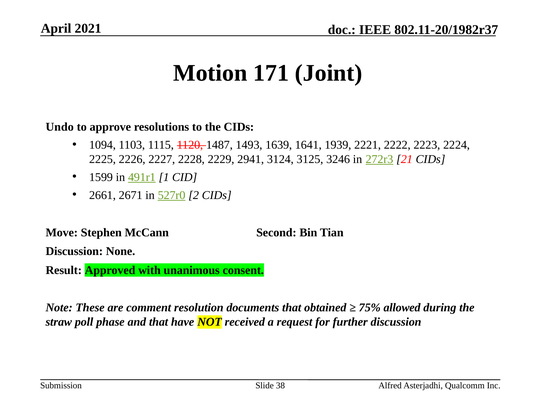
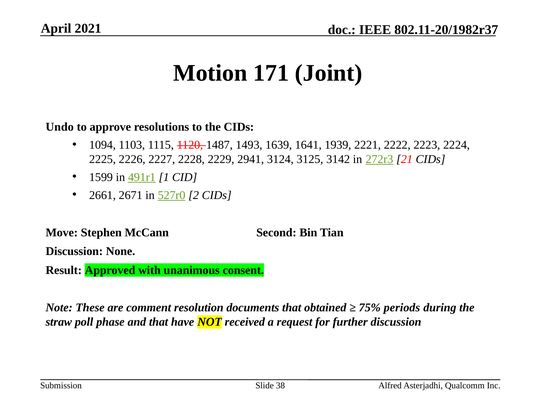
3246: 3246 -> 3142 (338, 159)
allowed: allowed -> periods (402, 308)
